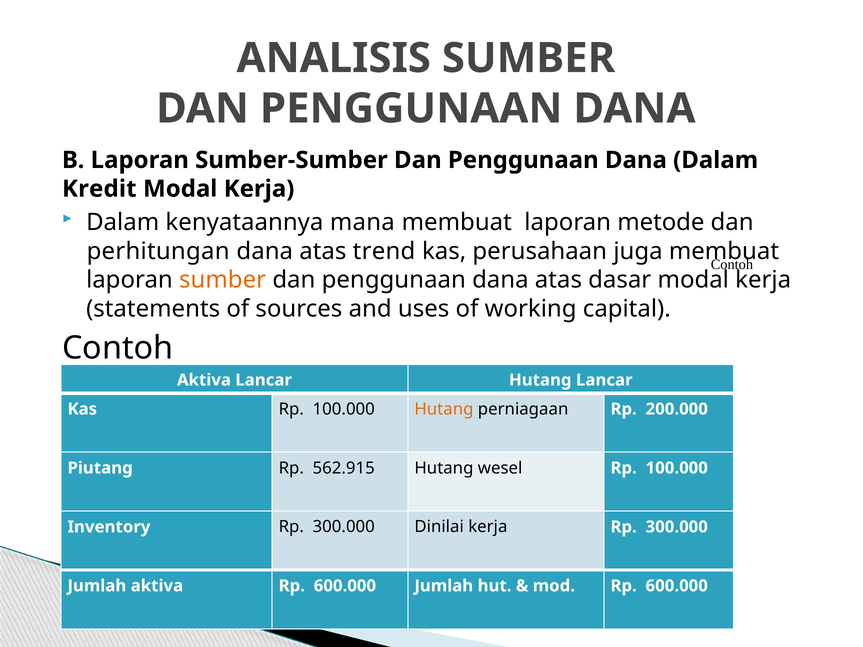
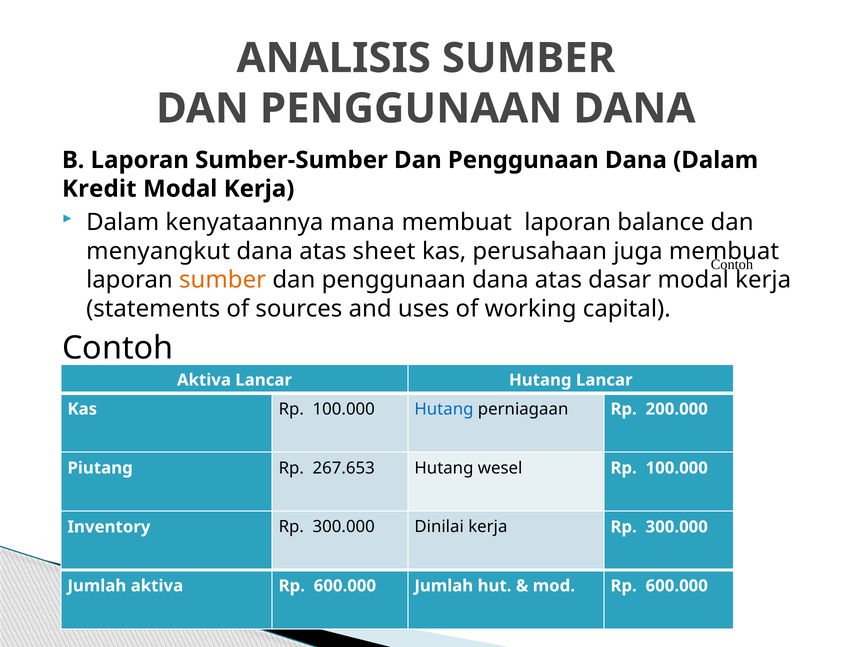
metode: metode -> balance (661, 222)
perhitungan: perhitungan -> menyangkut (158, 251)
trend: trend -> sheet (384, 251)
Hutang colour: orange -> blue (444, 409)
562.915: 562.915 -> 267.653 (344, 468)
